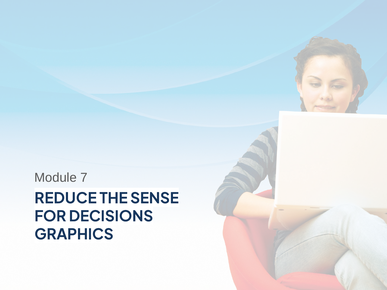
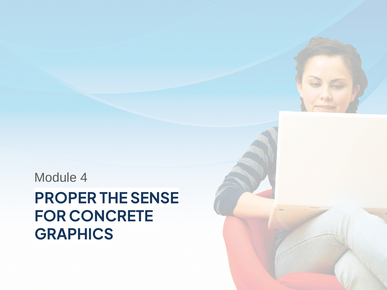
7: 7 -> 4 (84, 178)
REDUCE: REDUCE -> PROPER (66, 199)
DECISIONS: DECISIONS -> CONCRETE (111, 217)
